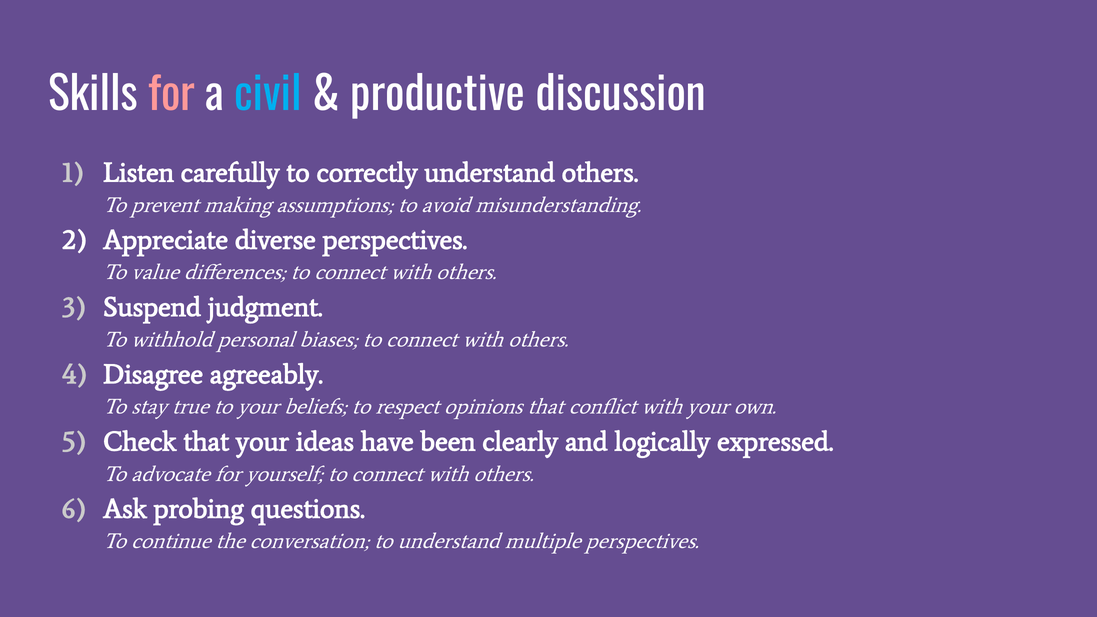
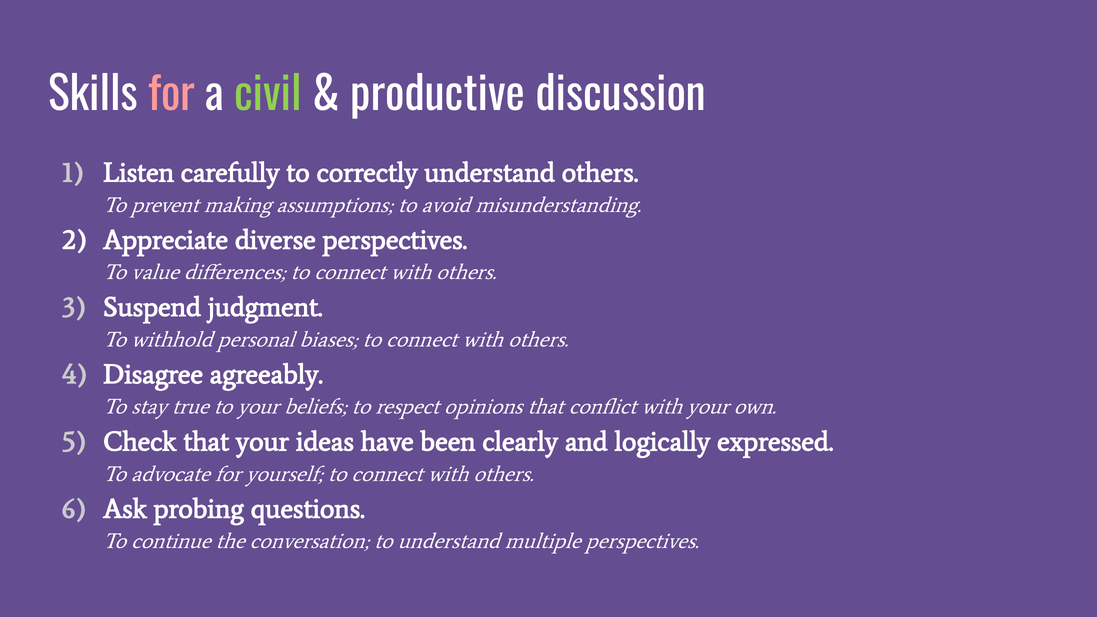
civil colour: light blue -> light green (268, 95)
